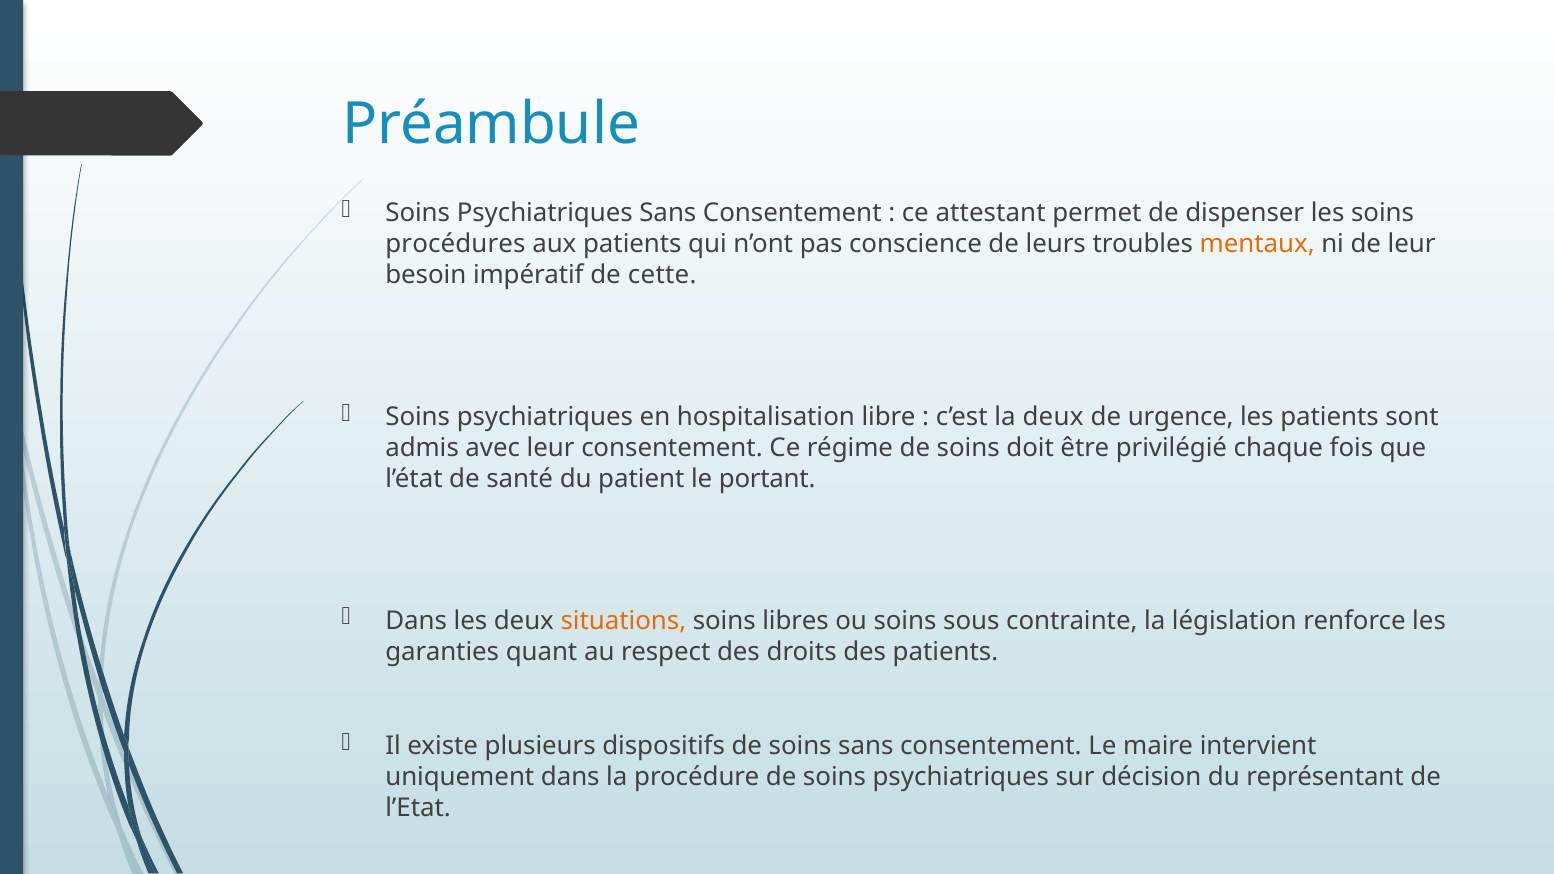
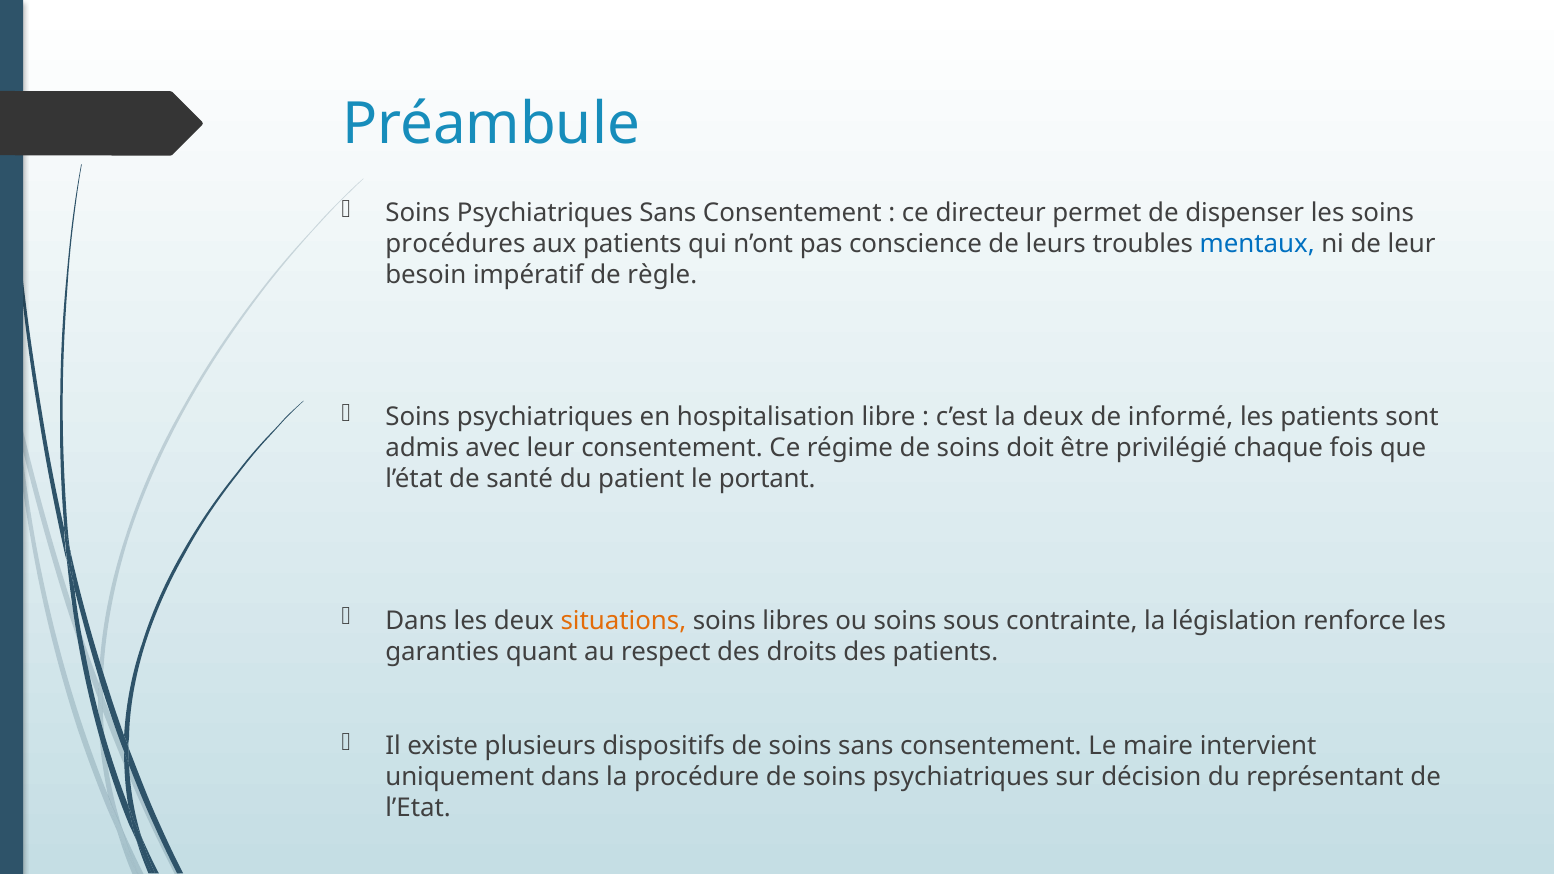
attestant: attestant -> directeur (991, 213)
mentaux colour: orange -> blue (1257, 244)
cette: cette -> règle (662, 275)
urgence: urgence -> informé (1181, 417)
